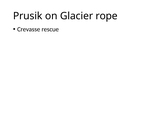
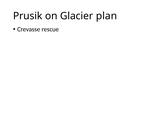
rope: rope -> plan (106, 16)
